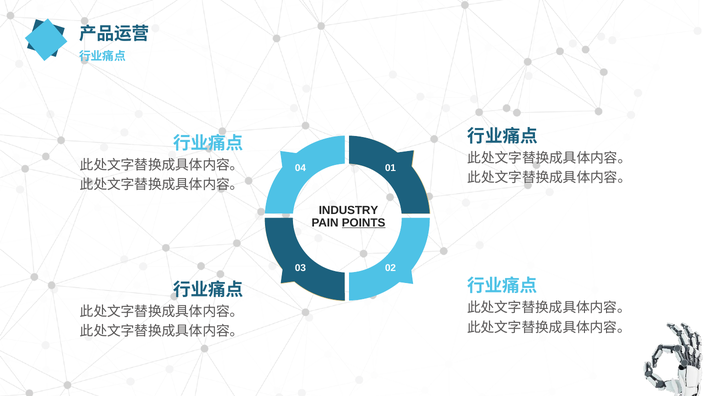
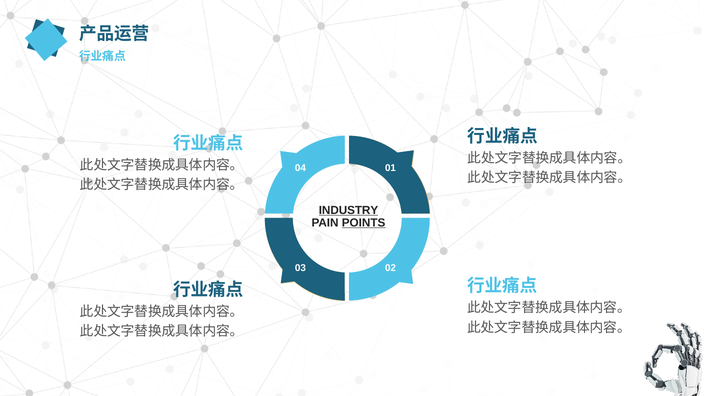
INDUSTRY underline: none -> present (349, 210)
